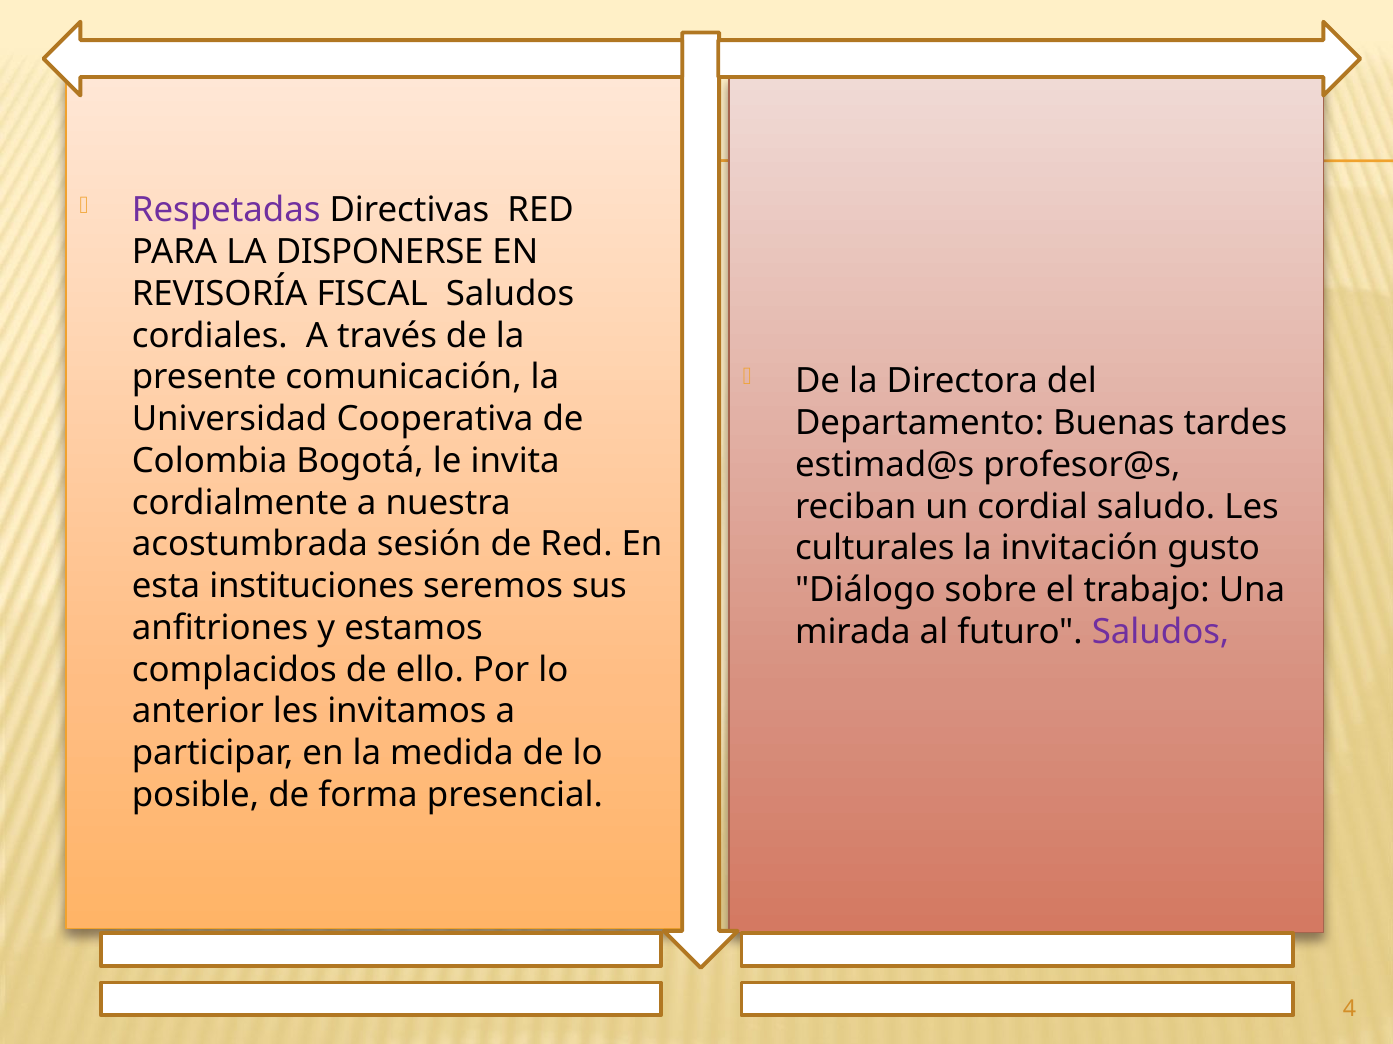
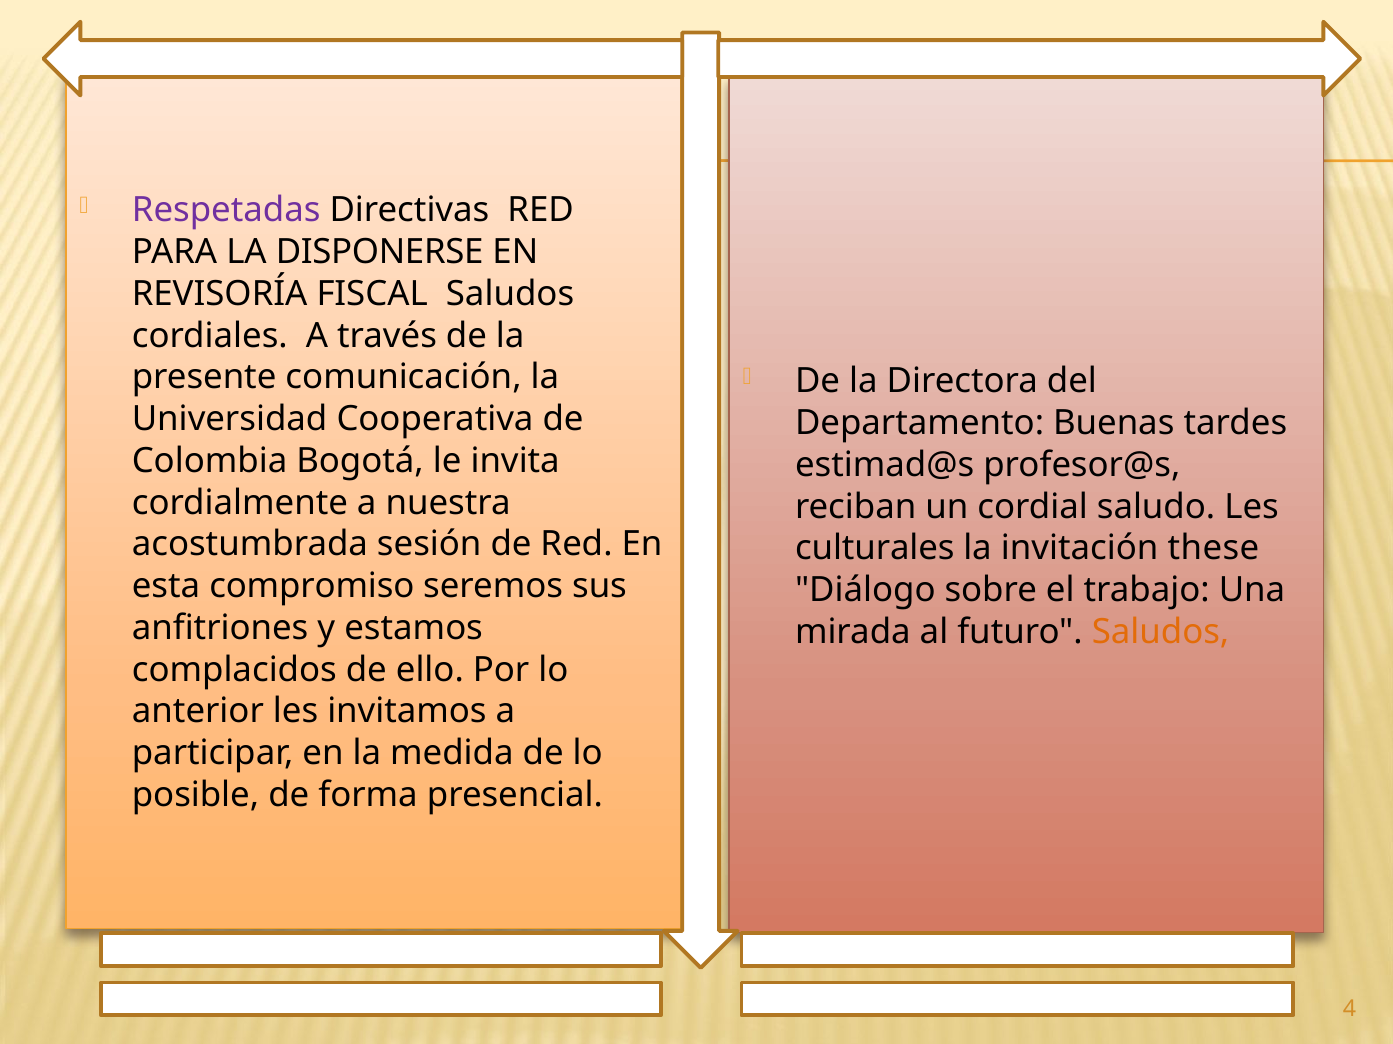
gusto: gusto -> these (1213, 549)
instituciones: instituciones -> compromiso (312, 587)
Saludos colour: purple -> orange (1161, 632)
